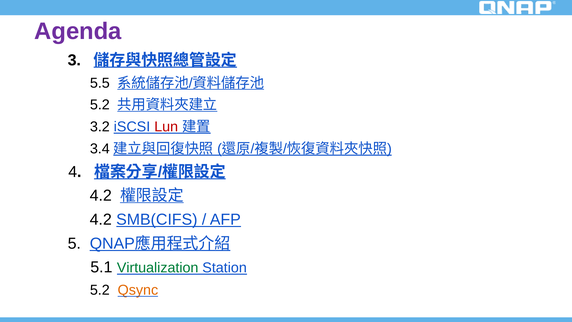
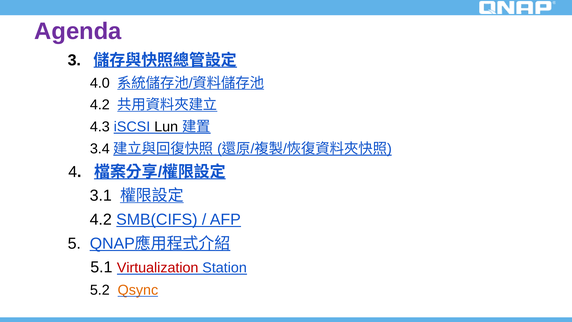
5.5: 5.5 -> 4.0 (100, 83)
5.2: 5.2 -> 4.2 (100, 105)
3.2: 3.2 -> 4.3 (100, 127)
Lun colour: red -> black (166, 127)
4.2: 4.2 -> 3.1 (101, 196)
Virtualization colour: green -> red (158, 268)
